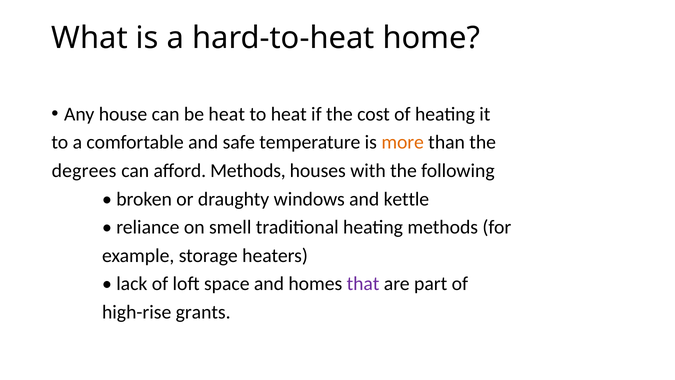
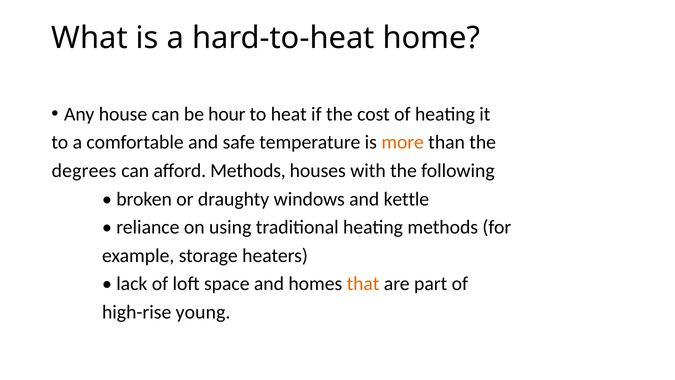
be heat: heat -> hour (227, 114)
smell: smell -> using (230, 227)
that colour: purple -> orange (363, 284)
grants: grants -> young (203, 312)
